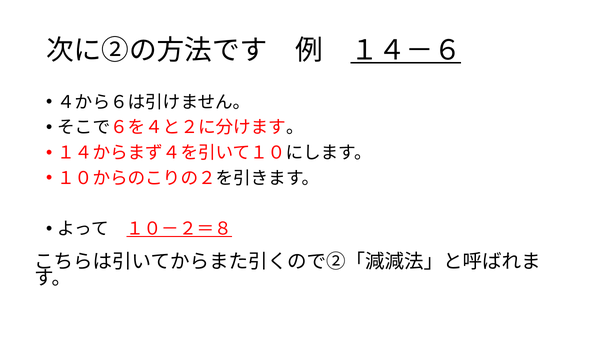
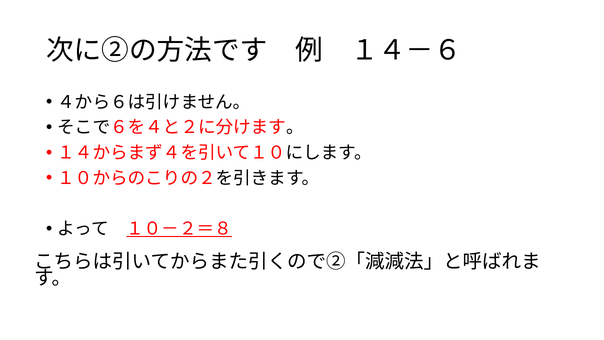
１４－６ underline: present -> none (406, 51)
